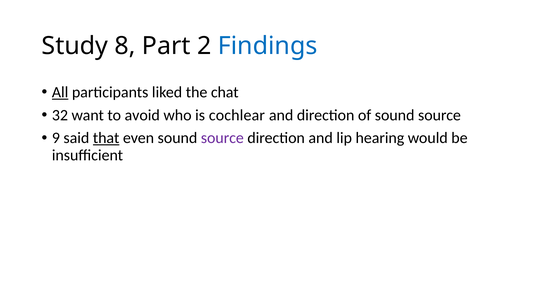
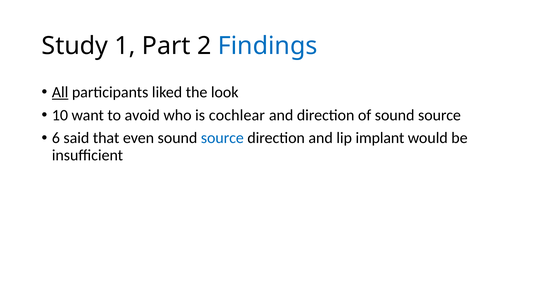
8: 8 -> 1 (125, 46)
chat: chat -> look (225, 92)
32: 32 -> 10 (60, 115)
9: 9 -> 6 (56, 138)
that underline: present -> none (106, 138)
source colour: purple -> blue (222, 138)
hearing: hearing -> implant (380, 138)
